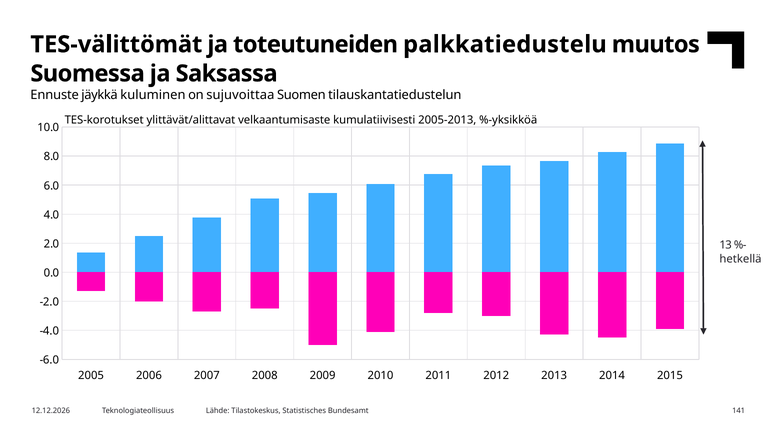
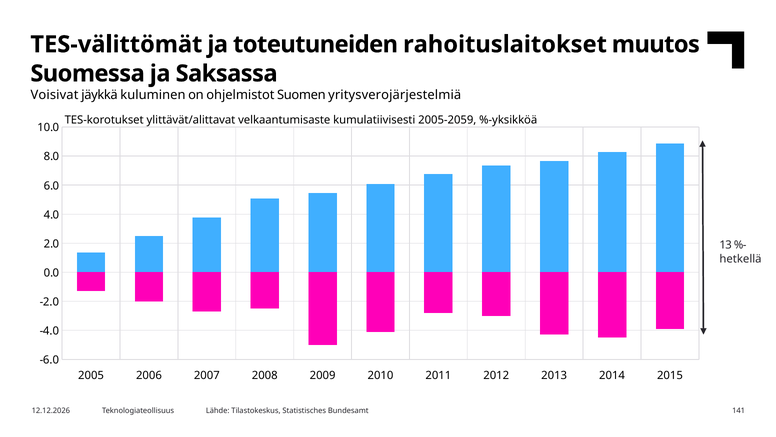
palkkatiedustelu: palkkatiedustelu -> rahoituslaitokset (505, 44)
Ennuste: Ennuste -> Voisivat (55, 95)
sujuvoittaa: sujuvoittaa -> ohjelmistot (240, 95)
tilauskantatiedustelun: tilauskantatiedustelun -> yritysverojärjestelmiä (395, 95)
2005-2013: 2005-2013 -> 2005-2059 (447, 120)
